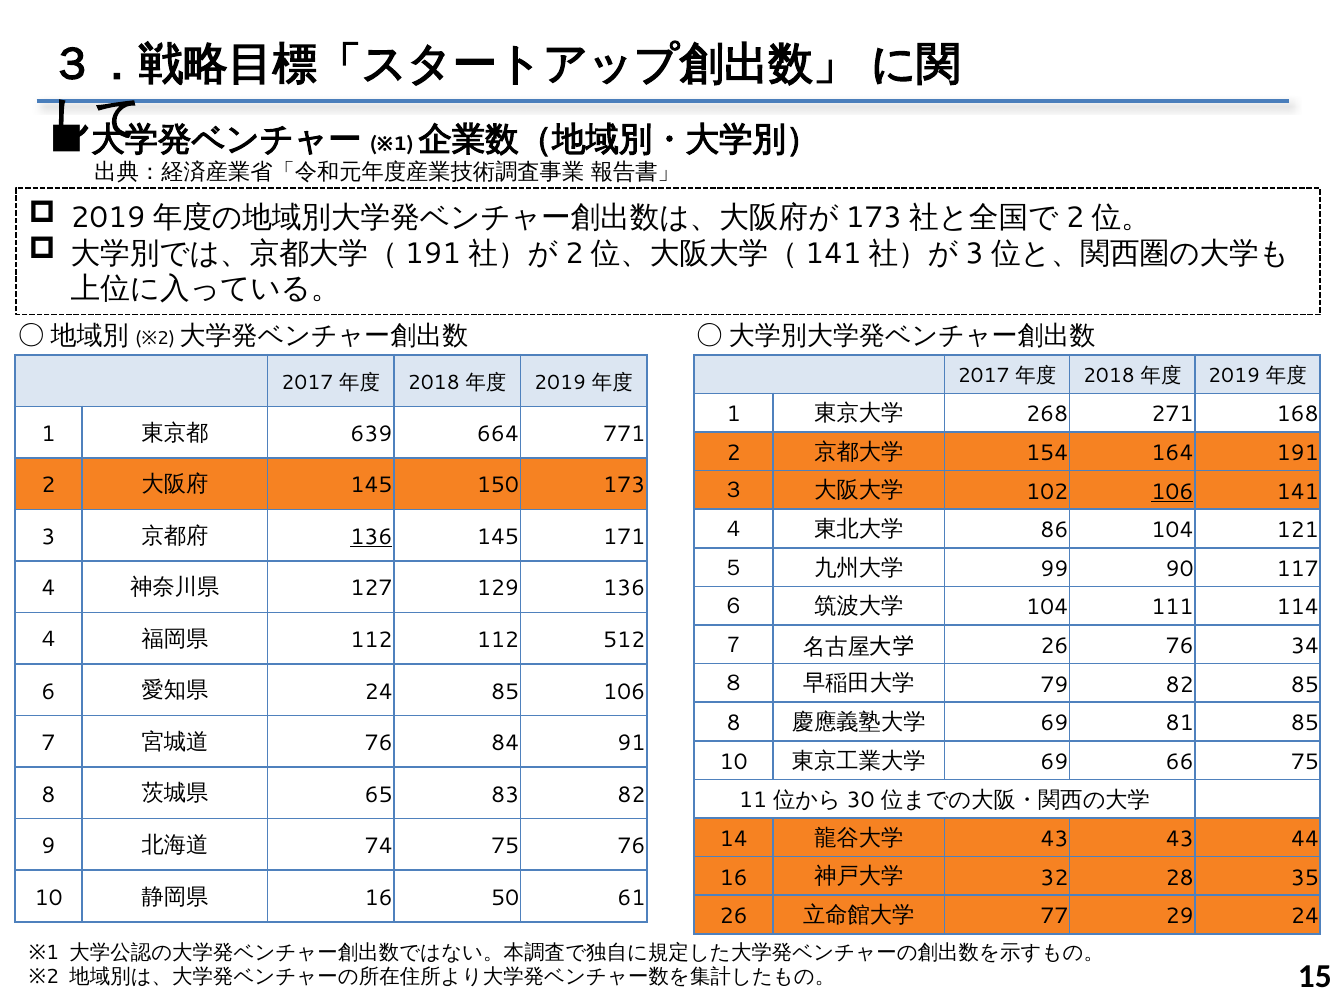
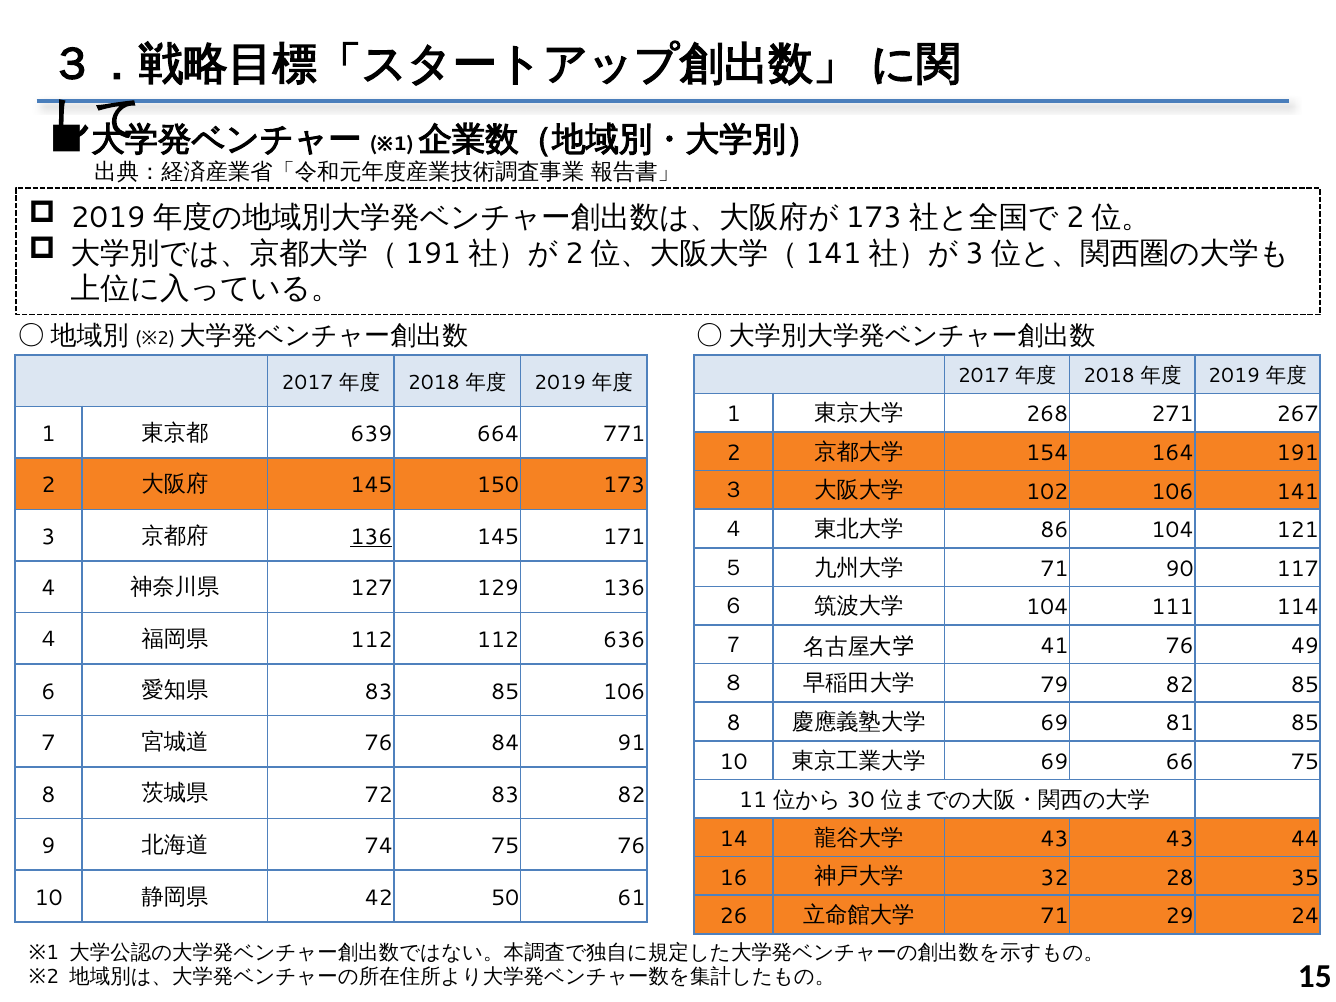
168: 168 -> 267 (1298, 415)
106 underline: present -> none (1172, 492)
99: 99 -> 71 (1054, 569)
512: 512 -> 636 (624, 640)
26: 26 -> 41 (1054, 646)
34: 34 -> 49 (1305, 646)
24: 24 -> 83 (379, 692)
65: 65 -> 72 (379, 795)
16: 16 -> 42 (379, 898)
77: 77 -> 71 (1054, 916)
